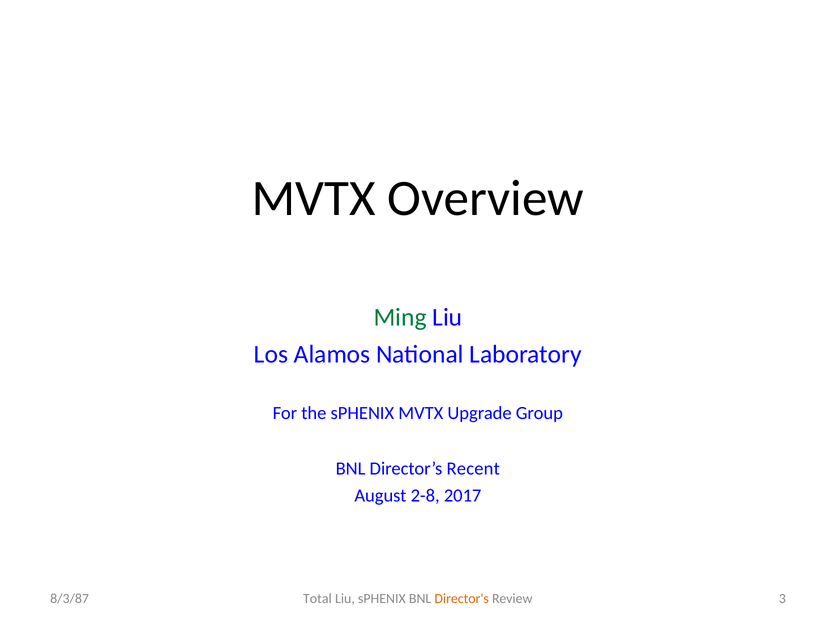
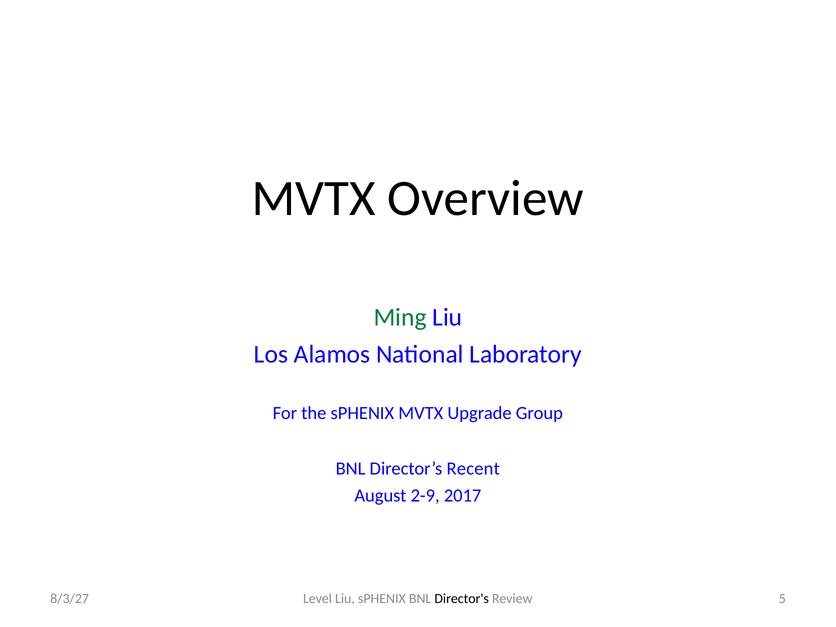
2-8: 2-8 -> 2-9 (425, 495)
Total: Total -> Level (317, 599)
Director's colour: orange -> black (462, 599)
3: 3 -> 5 (782, 599)
8/3/87: 8/3/87 -> 8/3/27 (70, 599)
